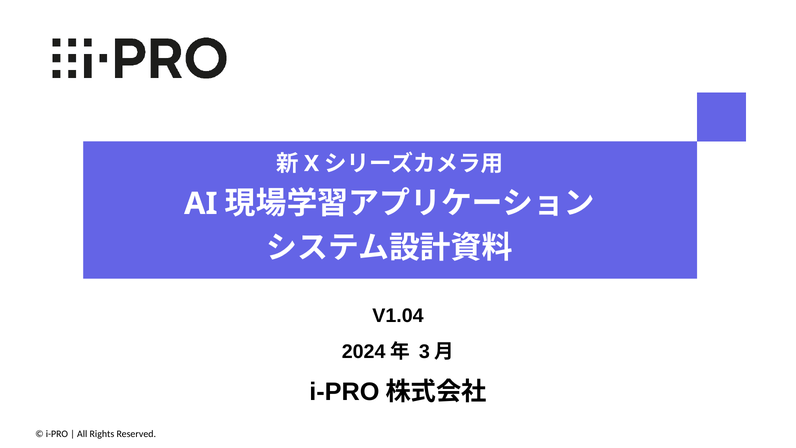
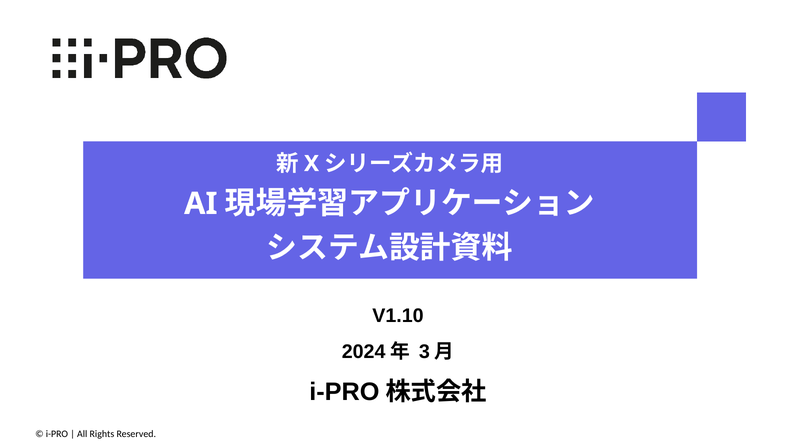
V1.04: V1.04 -> V1.10 (398, 315)
